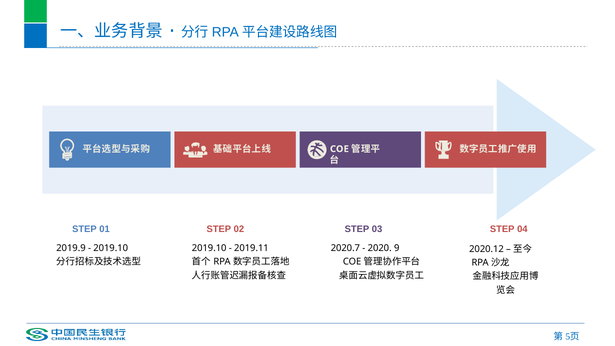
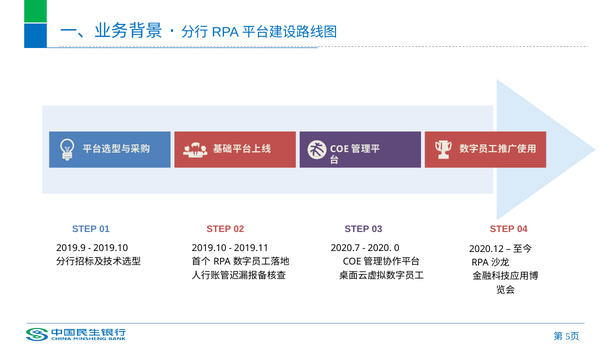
9: 9 -> 0 (397, 248)
